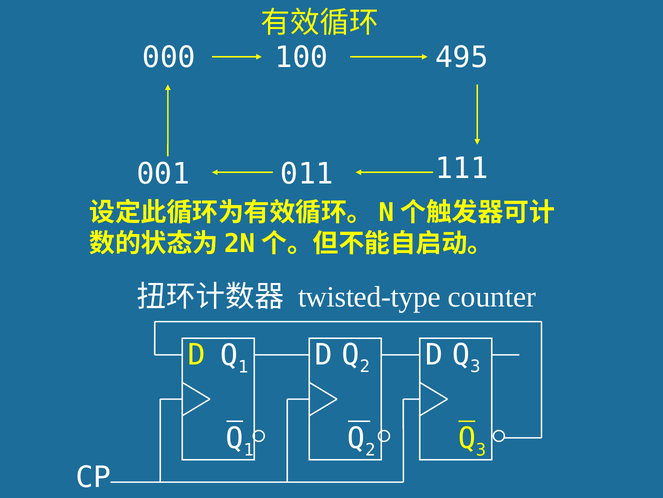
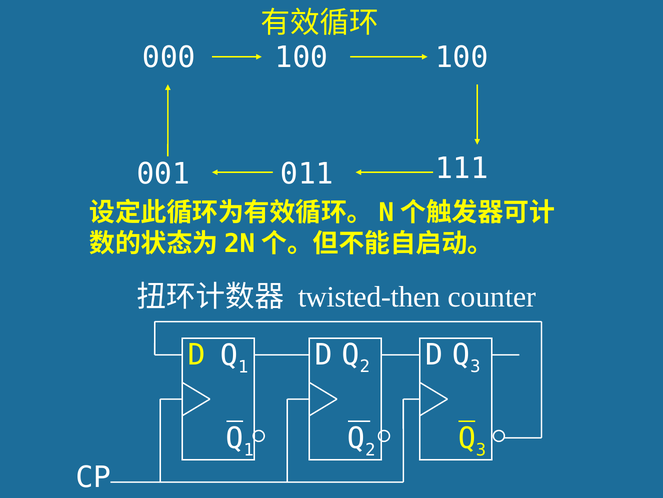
100 495: 495 -> 100 (462, 58)
twisted-type: twisted-type -> twisted-then (369, 297)
